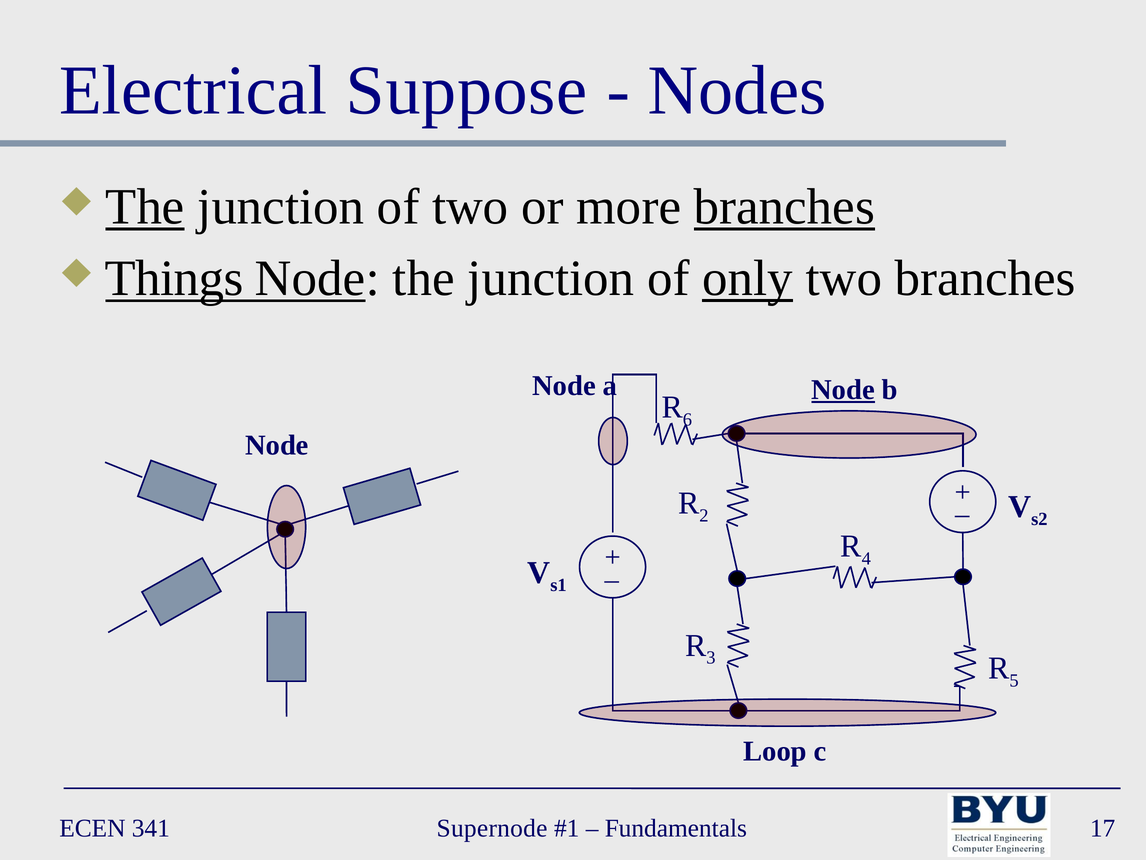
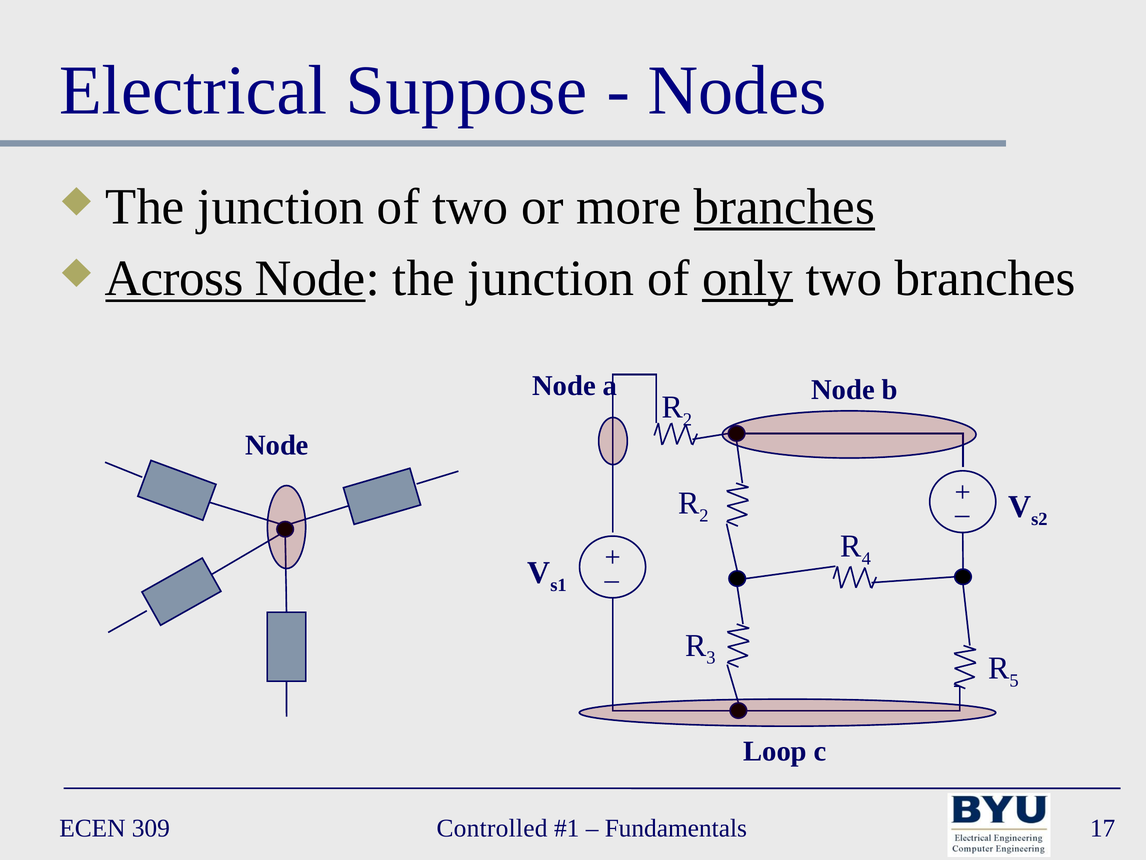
The underline: present -> none (145, 207)
Things: Things -> Across (174, 278)
Node underline: present -> none (843, 389)
6: 6 -> 2 (687, 419)
341: 341 -> 309 (151, 828)
Supernode: Supernode -> Controlled (492, 828)
